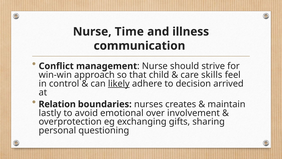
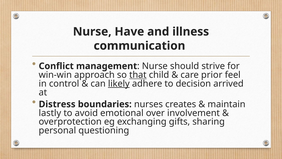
Time: Time -> Have (129, 32)
that underline: none -> present (138, 75)
skills: skills -> prior (212, 75)
Relation: Relation -> Distress (57, 104)
